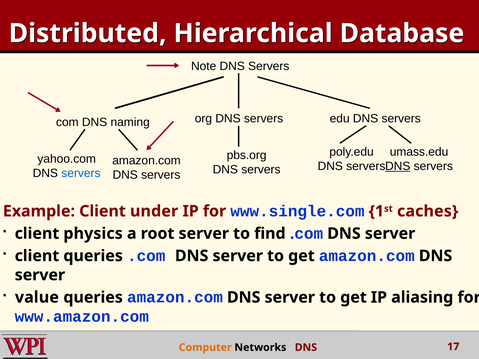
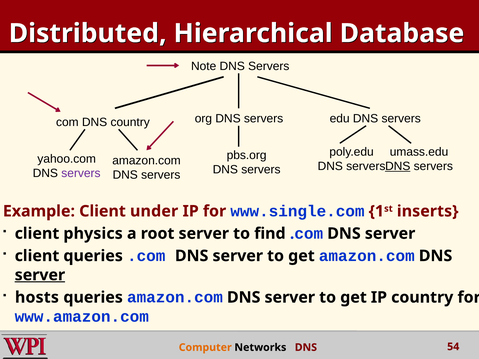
DNS naming: naming -> country (130, 122)
servers colour: blue -> purple (81, 173)
caches: caches -> inserts (428, 211)
server underline: none -> present (40, 275)
value: value -> hosts (37, 298)
IP aliasing: aliasing -> country (422, 298)
17: 17 -> 54 (453, 347)
